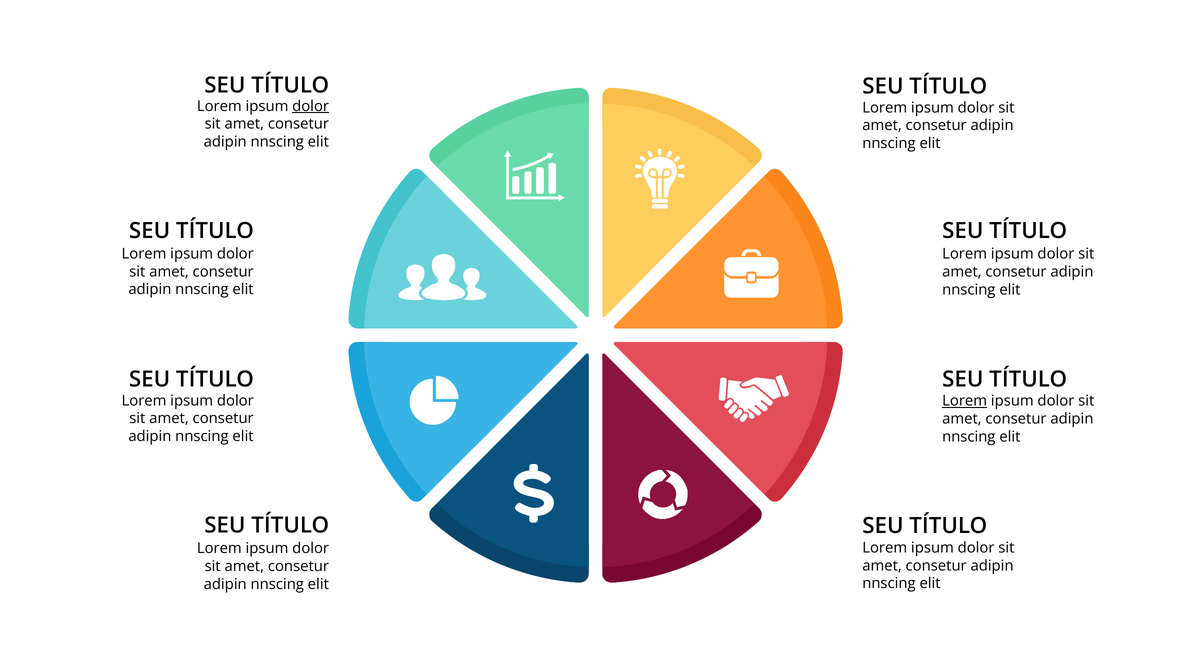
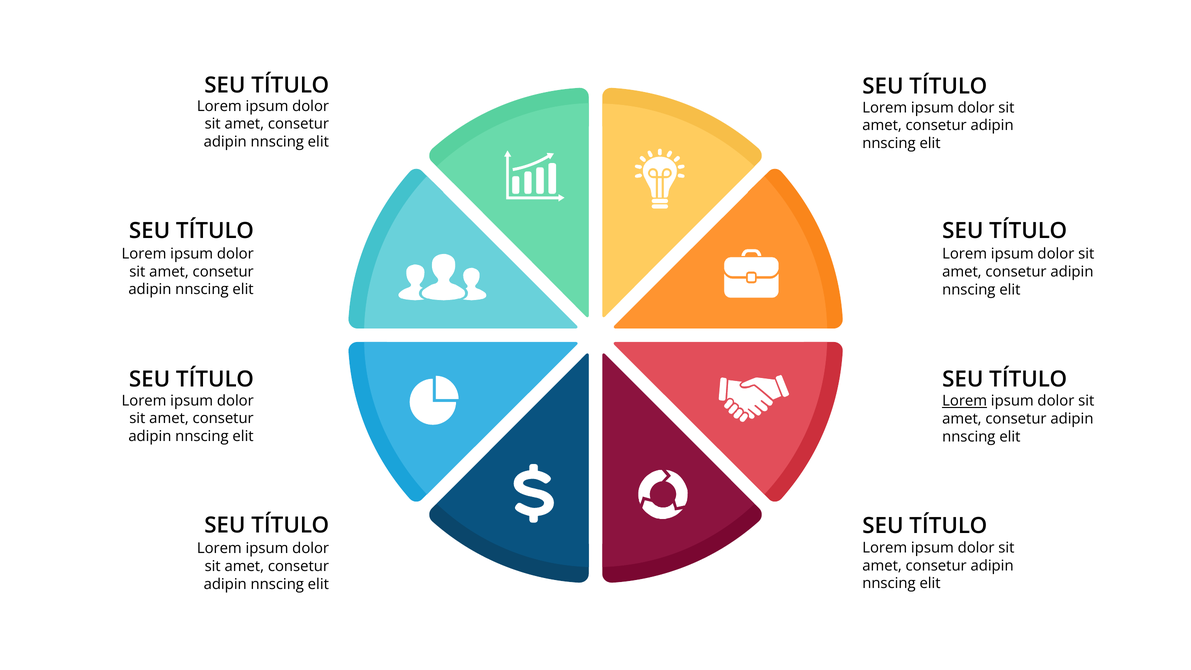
dolor underline: present -> none (311, 106)
